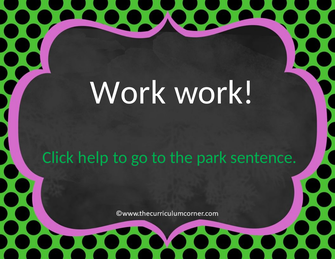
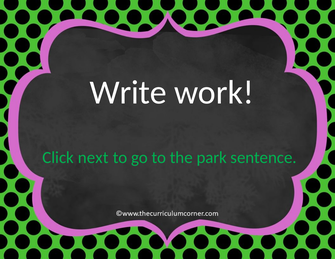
Work: Work -> Write (128, 92)
help: help -> next (93, 158)
